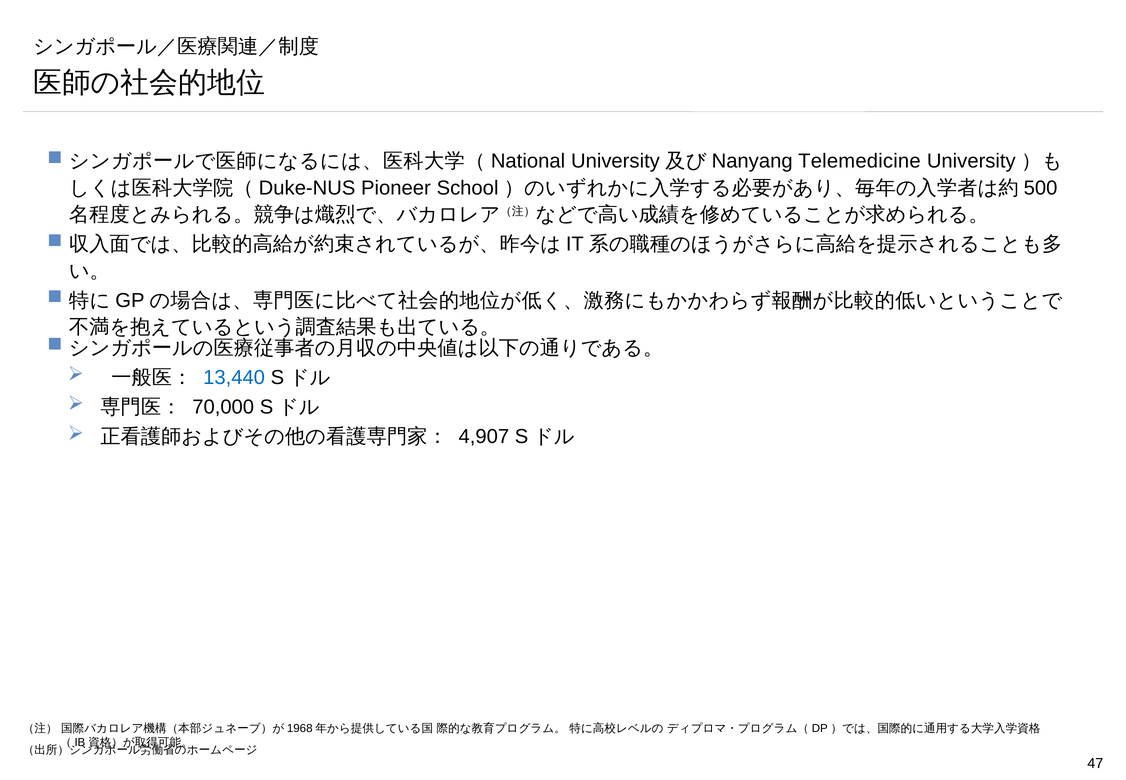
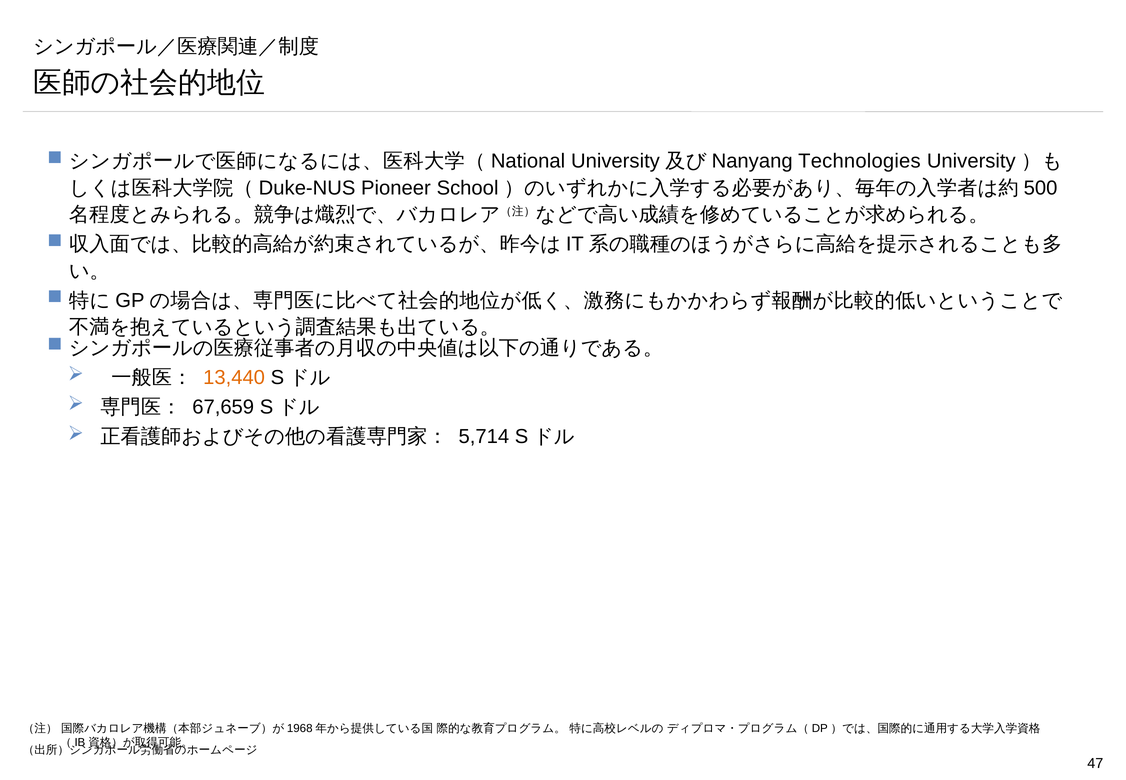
Telemedicine: Telemedicine -> Technologies (859, 161)
13,440 colour: blue -> orange (234, 377)
70,000: 70,000 -> 67,659 (223, 407)
4,907: 4,907 -> 5,714 (484, 436)
